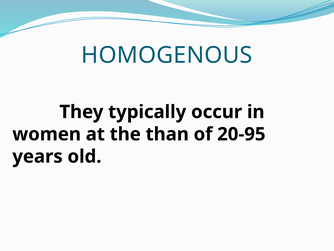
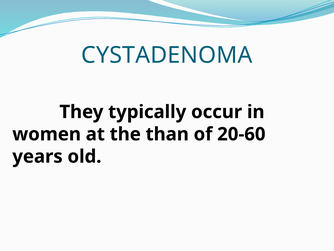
HOMOGENOUS: HOMOGENOUS -> CYSTADENOMA (167, 55)
20-95: 20-95 -> 20-60 (241, 134)
